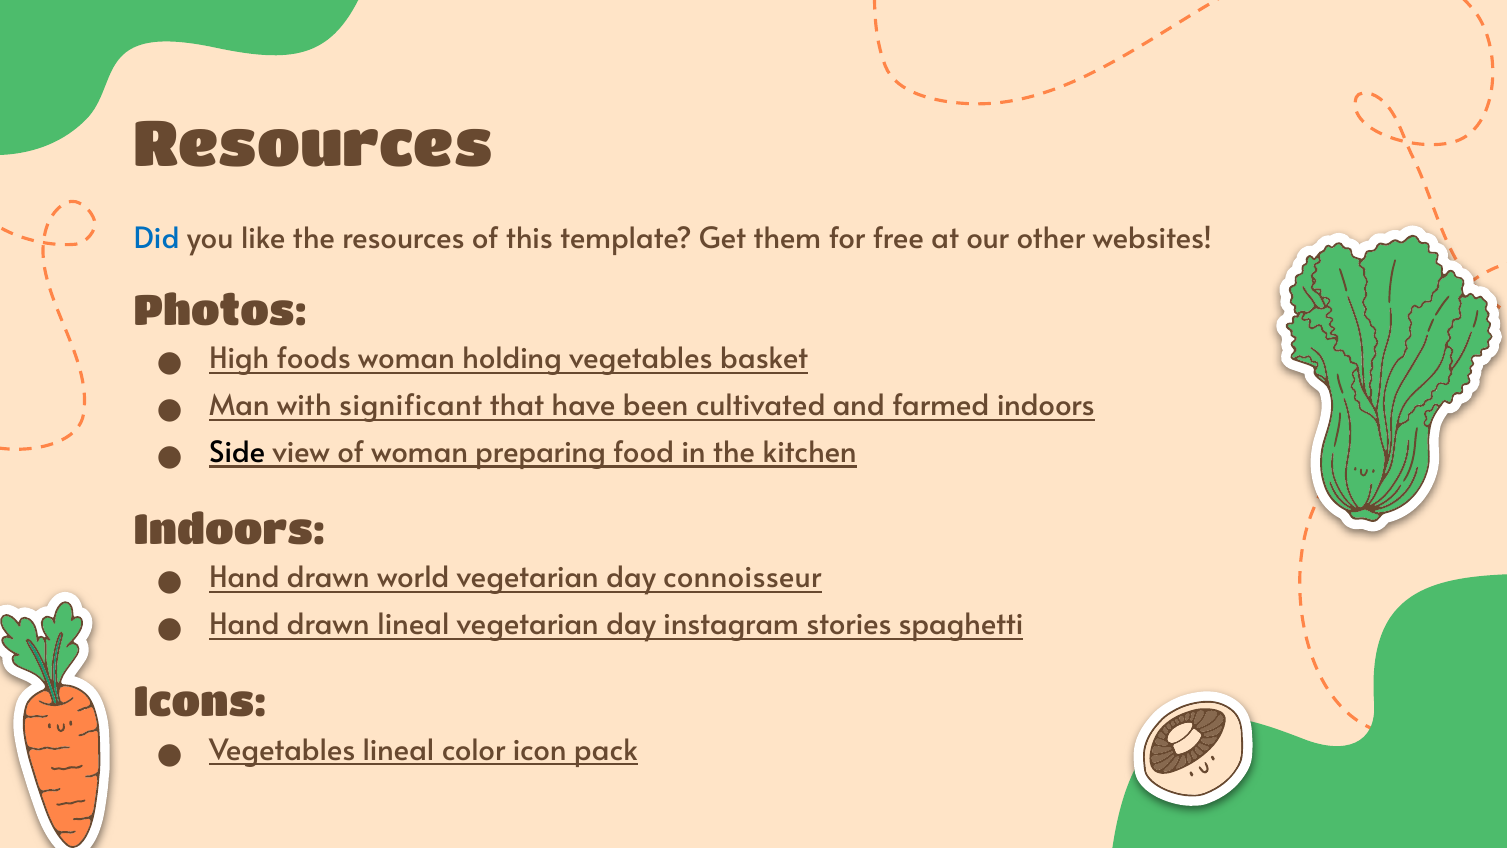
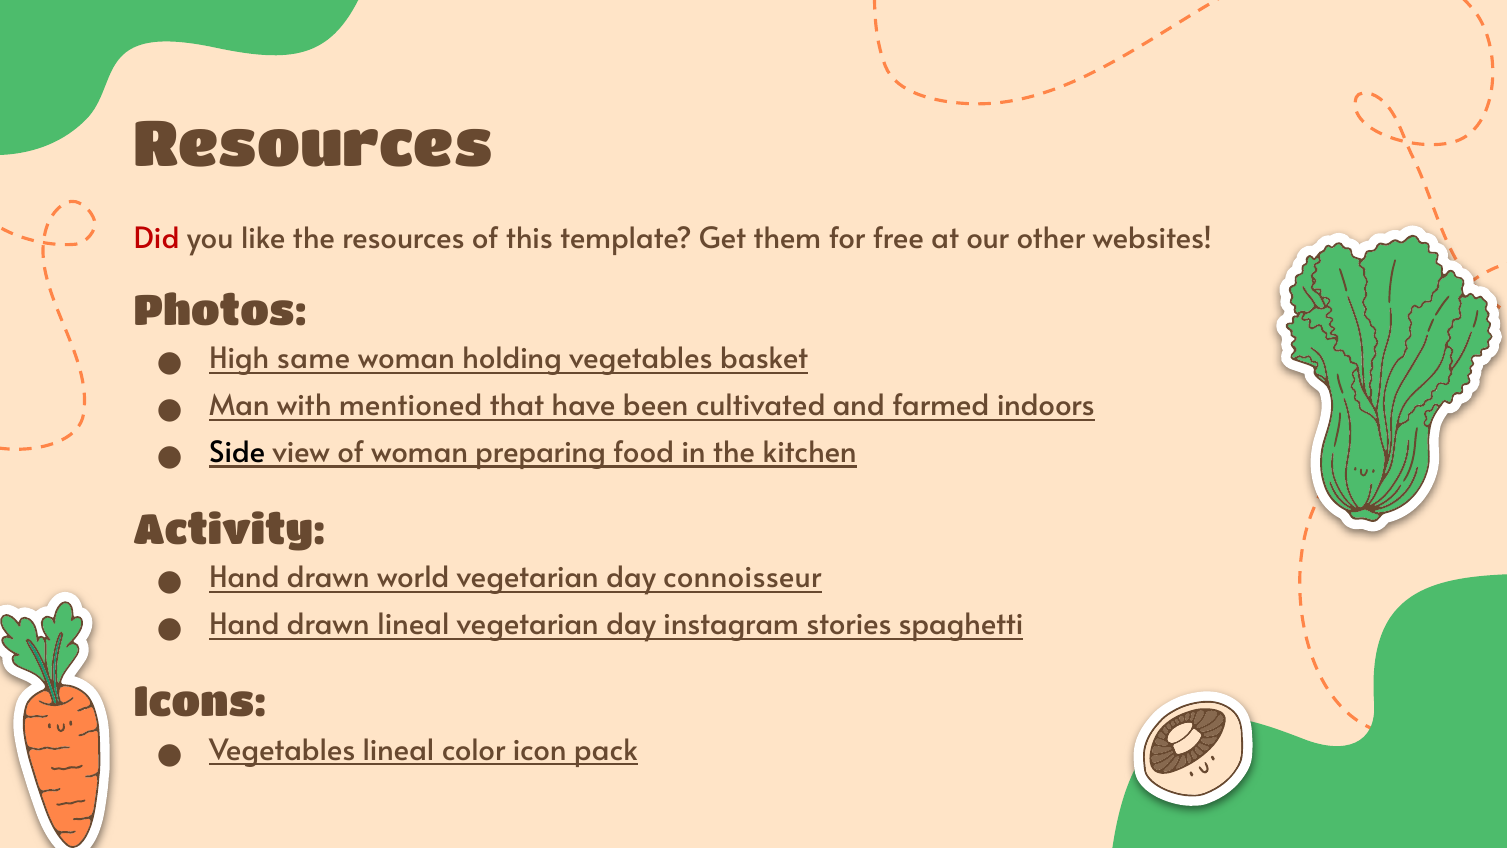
Did colour: blue -> red (157, 239)
foods: foods -> same (313, 359)
significant: significant -> mentioned (411, 406)
Indoors: Indoors -> Activity (230, 530)
